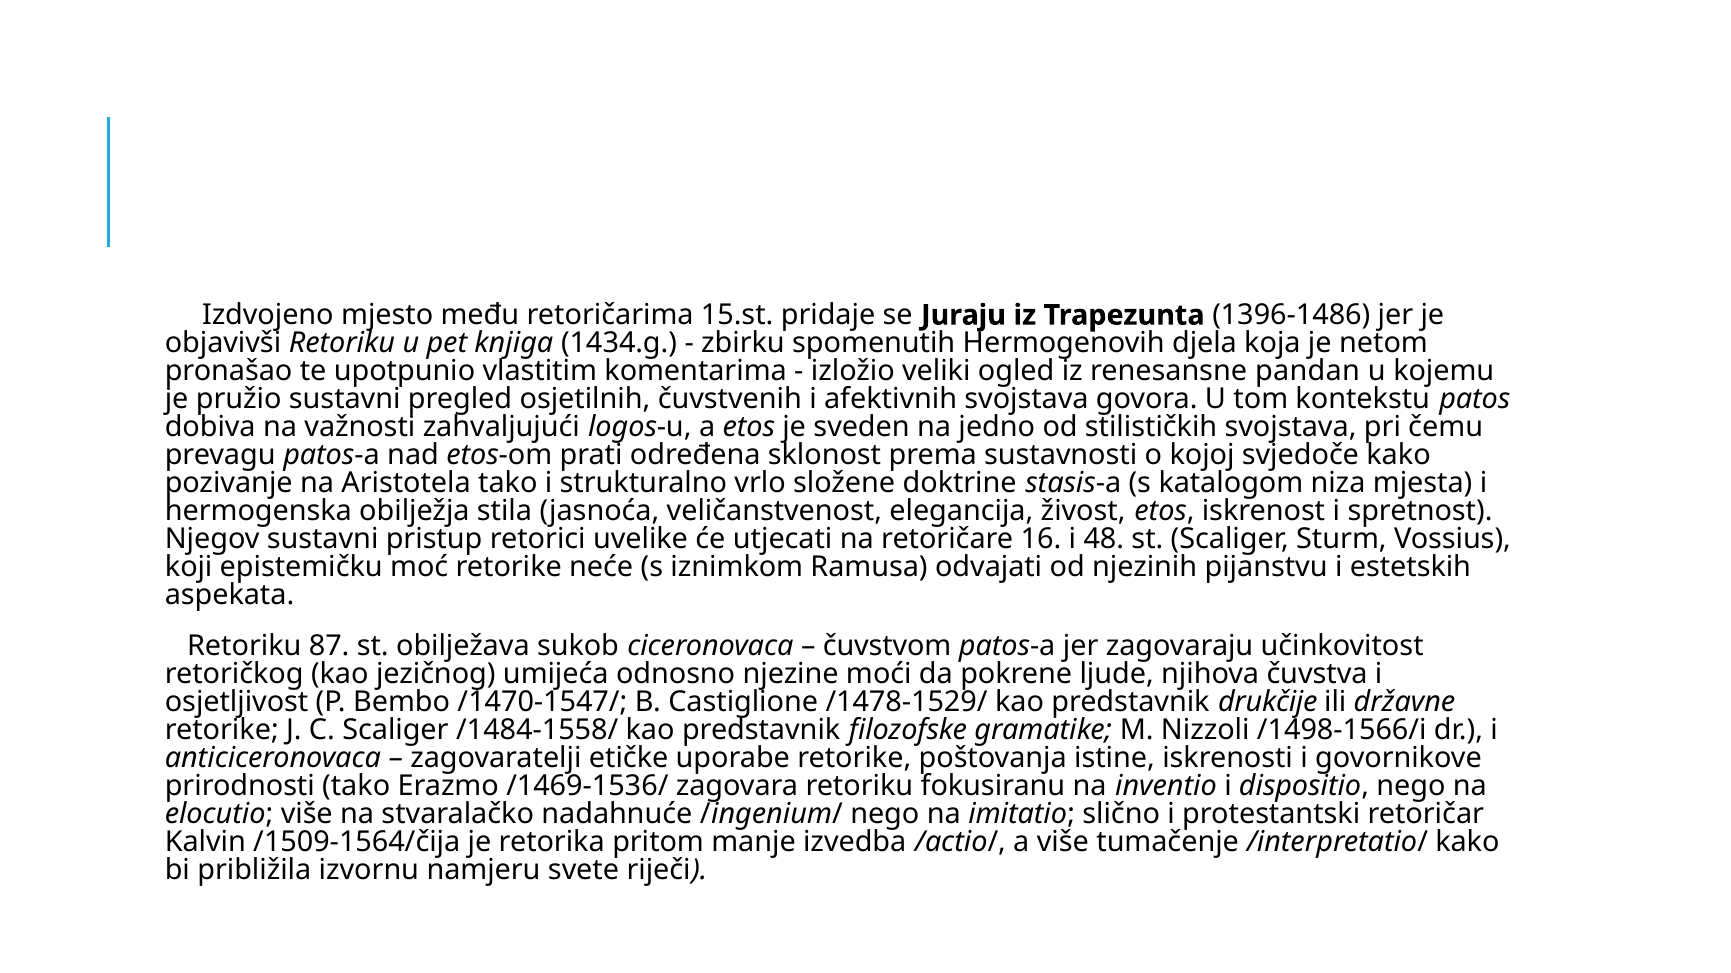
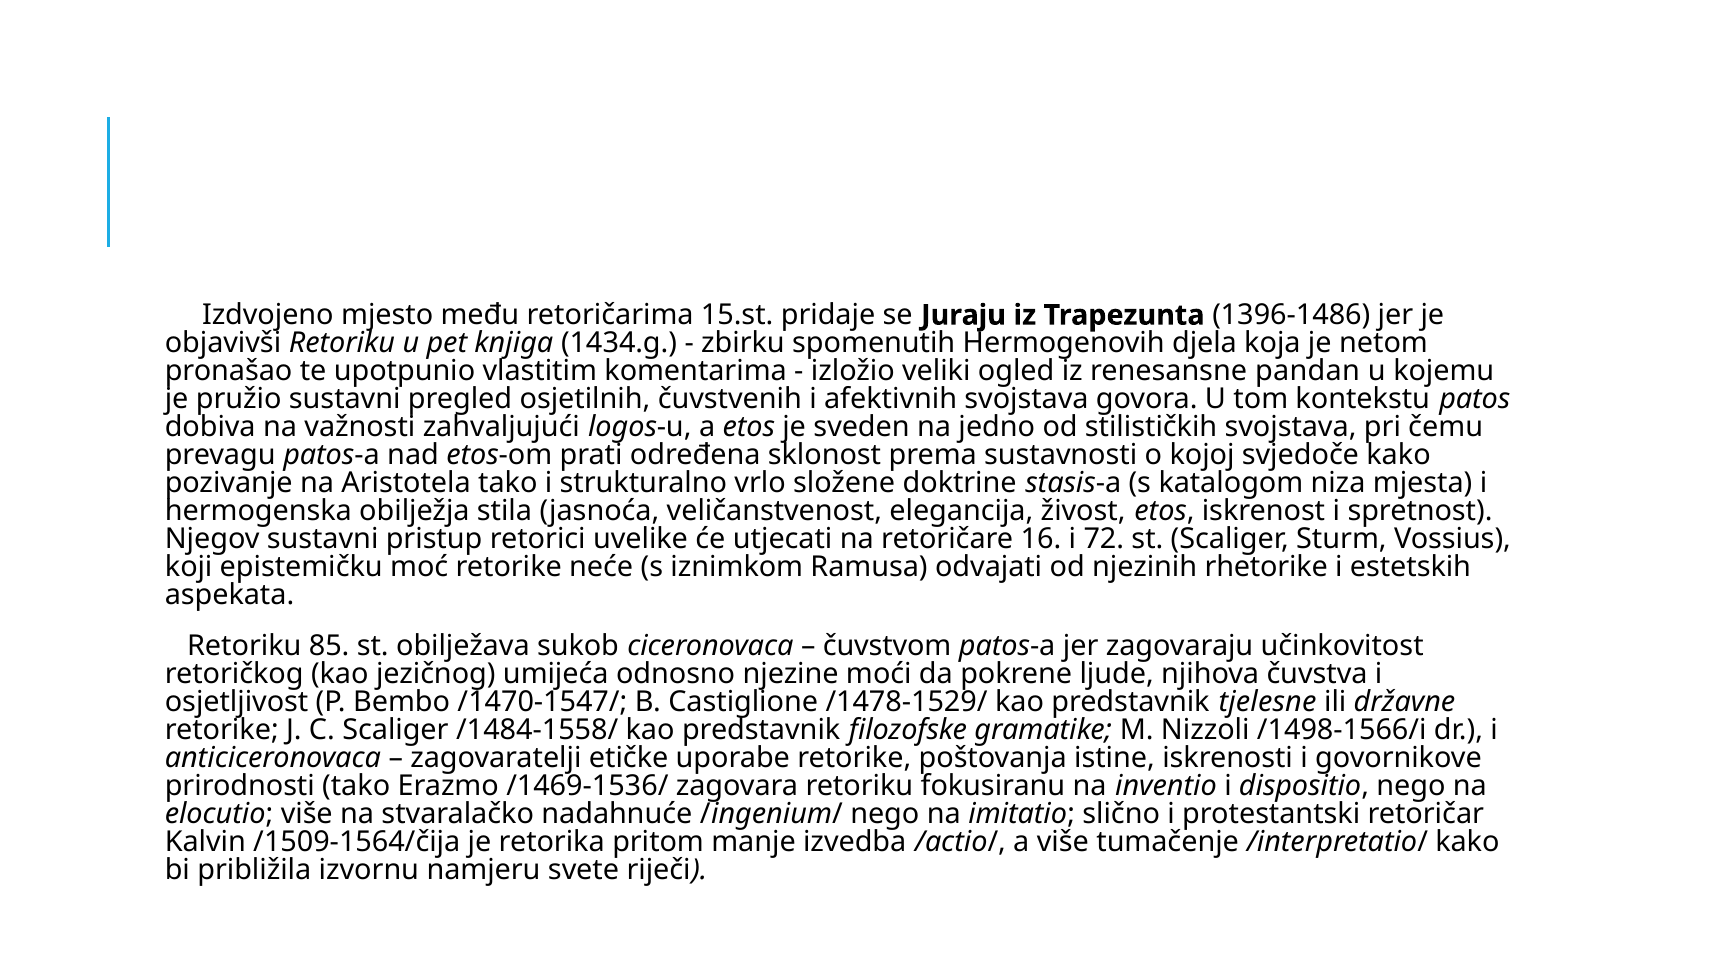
48: 48 -> 72 (1104, 539)
pijanstvu: pijanstvu -> rhetorike (1266, 567)
87: 87 -> 85 (329, 646)
drukčije: drukčije -> tjelesne (1268, 702)
